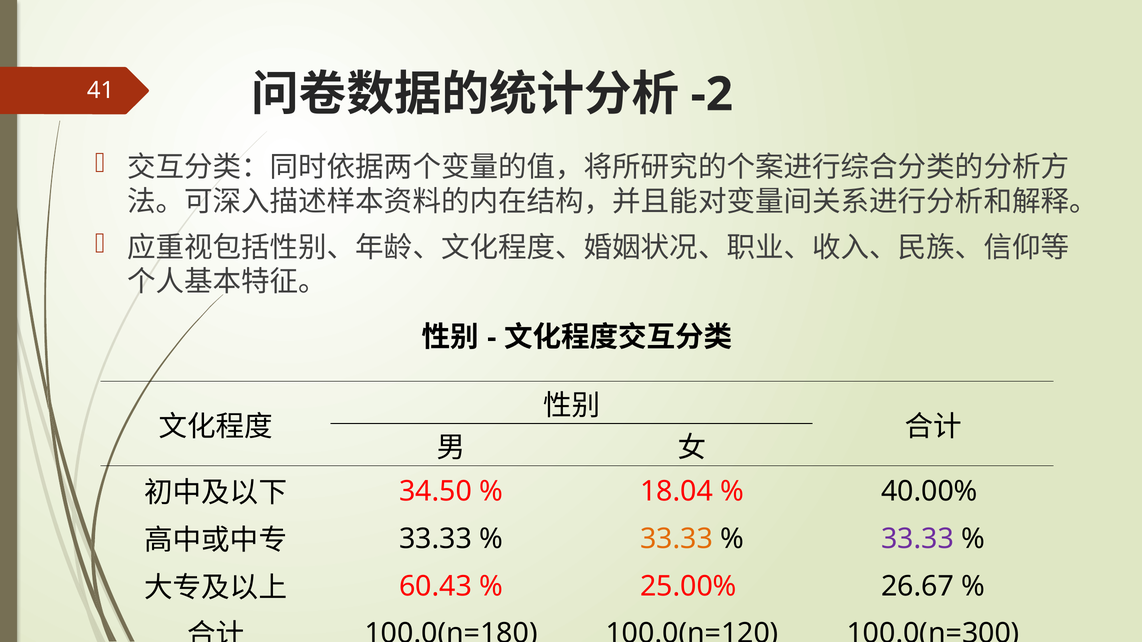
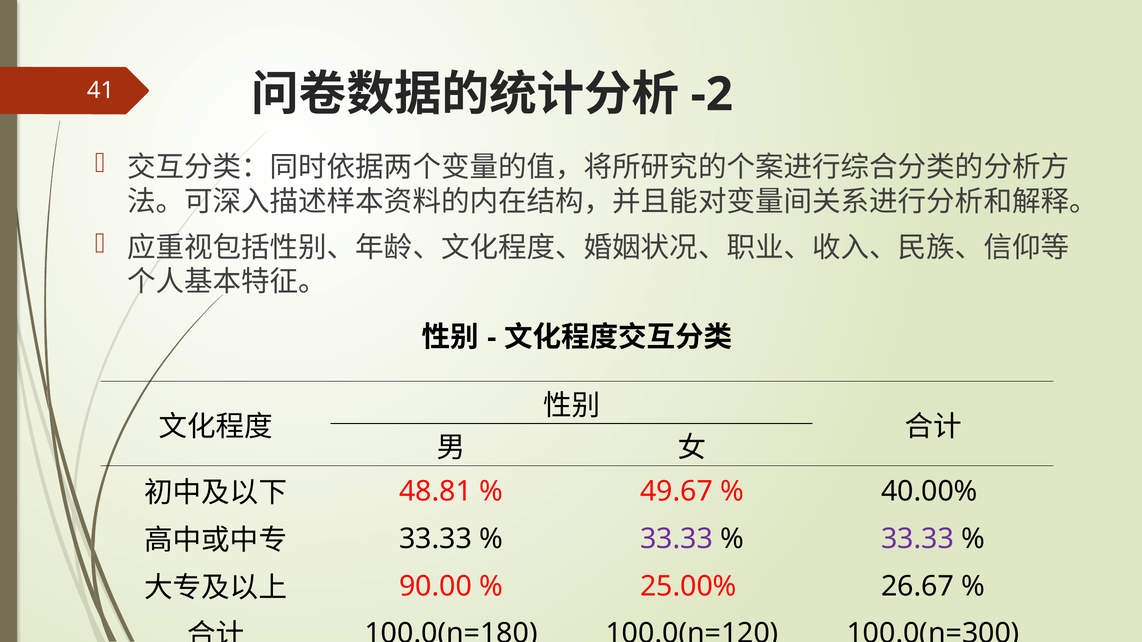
34.50: 34.50 -> 48.81 (436, 492)
18.04: 18.04 -> 49.67 (677, 492)
33.33 colour: orange -> purple (677, 539)
60.43: 60.43 -> 90.00 (436, 587)
